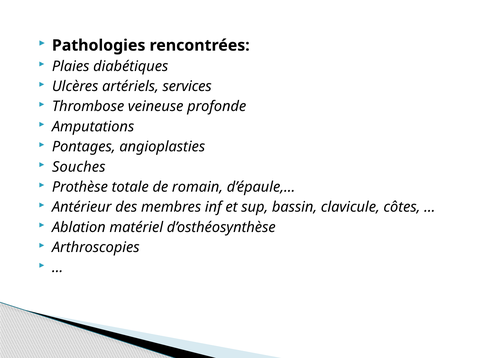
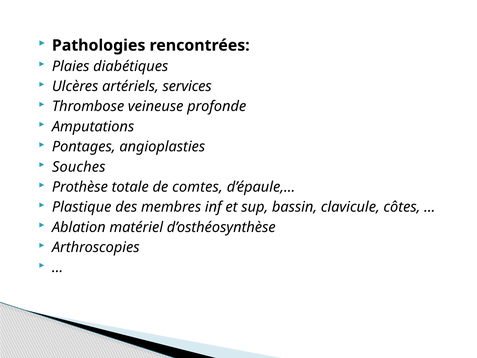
romain: romain -> comtes (197, 187)
Antérieur: Antérieur -> Plastique (82, 207)
